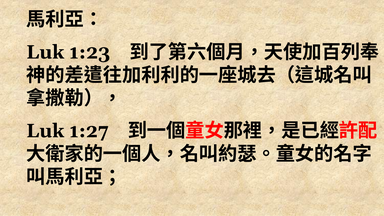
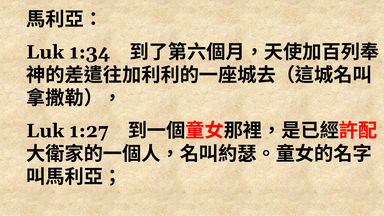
1:23: 1:23 -> 1:34 (90, 52)
